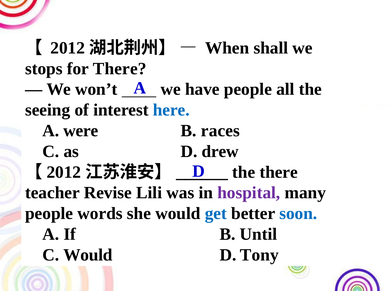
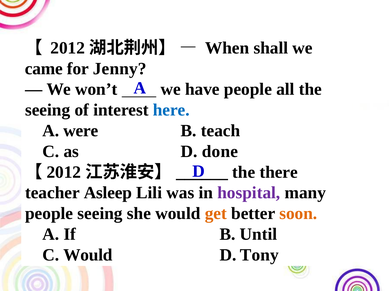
stops: stops -> came (44, 69)
for There: There -> Jenny (120, 69)
races: races -> teach (221, 131)
drew: drew -> done (220, 152)
Revise: Revise -> Asleep (108, 193)
people words: words -> seeing (100, 214)
get colour: blue -> orange (216, 214)
soon colour: blue -> orange (298, 214)
